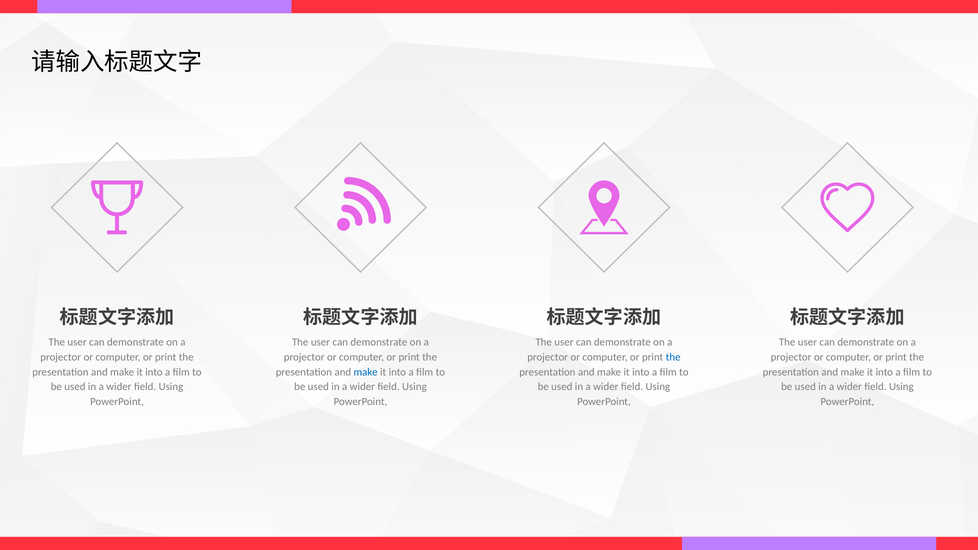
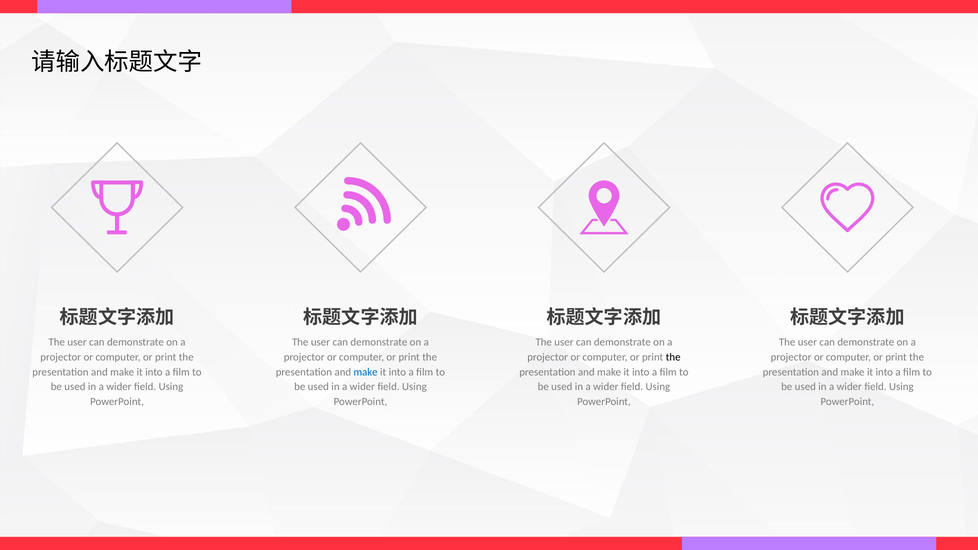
the colour: blue -> black (673, 357)
